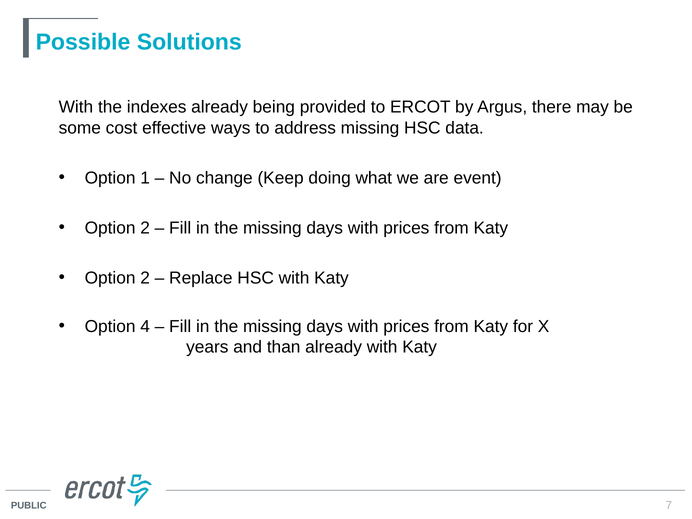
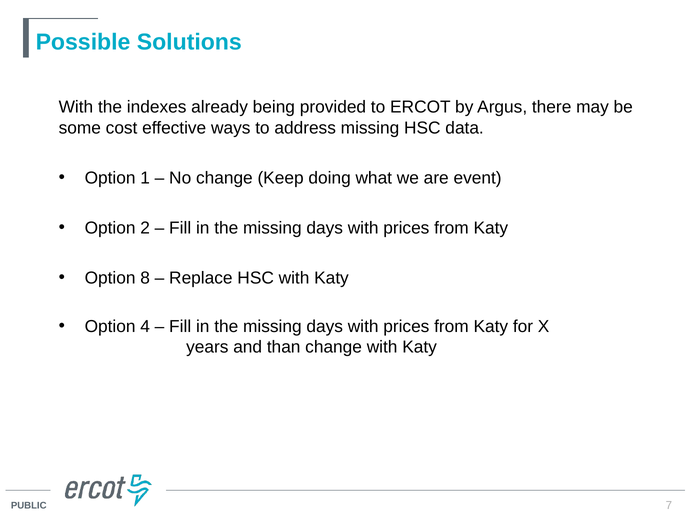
2: 2 -> 8 (145, 278)
than already: already -> change (334, 347)
